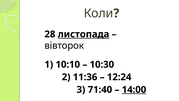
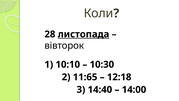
11:36: 11:36 -> 11:65 (85, 77)
12:24: 12:24 -> 12:18 (119, 77)
71:40: 71:40 -> 14:40 (100, 89)
14:00 underline: present -> none (134, 89)
